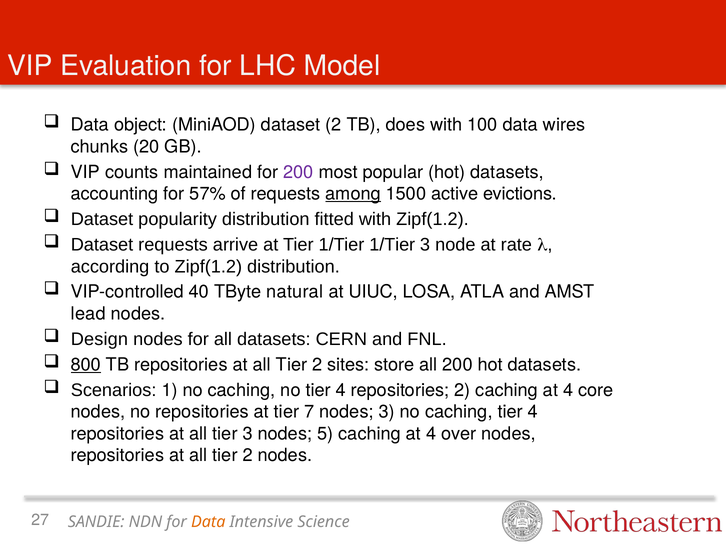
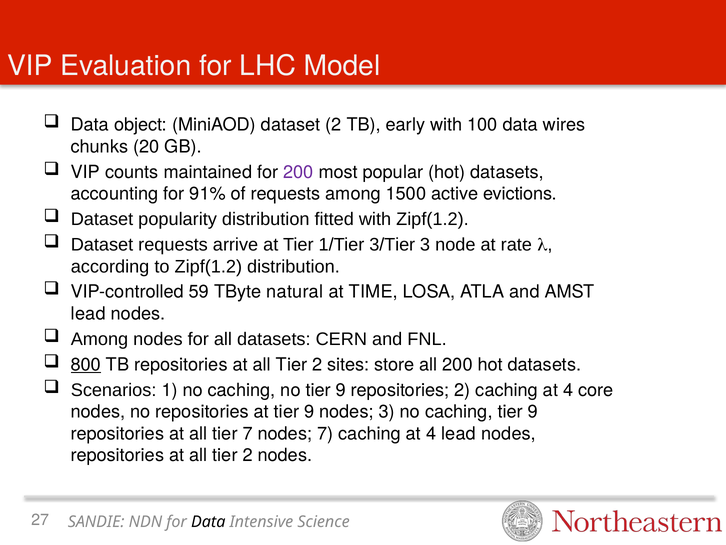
does: does -> early (405, 125)
57%: 57% -> 91% (208, 194)
among underline: present -> none (353, 194)
1/Tier 1/Tier: 1/Tier -> 3/Tier (392, 244)
40: 40 -> 59 (199, 292)
UIUC: UIUC -> TIME (373, 292)
Design: Design -> Among (99, 339)
no tier 4: 4 -> 9 (341, 390)
at tier 7: 7 -> 9 (309, 411)
caching tier 4: 4 -> 9 (533, 411)
tier 3: 3 -> 7 (248, 433)
nodes 5: 5 -> 7 (325, 433)
4 over: over -> lead (459, 433)
Data colour: orange -> black (208, 521)
